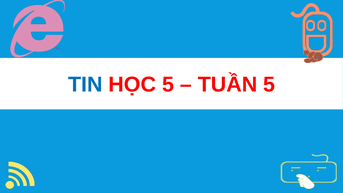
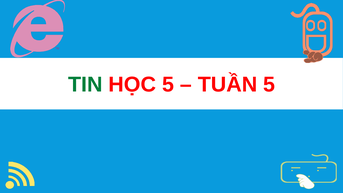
TIN colour: blue -> green (85, 85)
